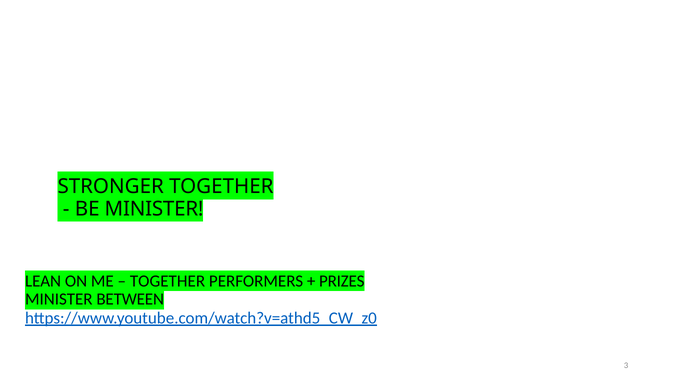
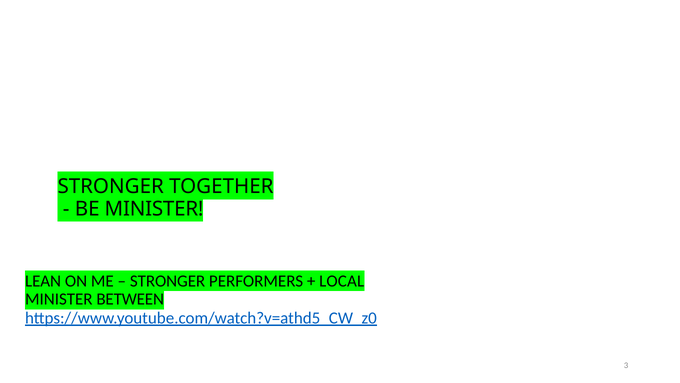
TOGETHER: TOGETHER -> STRONGER (168, 281)
PRIZES: PRIZES -> LOCAL (342, 281)
